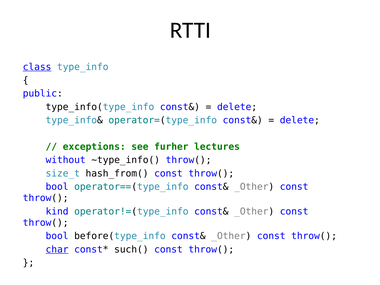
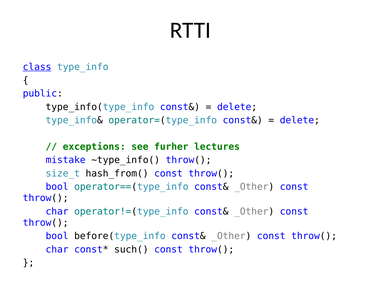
without: without -> mistake (66, 160)
kind: kind -> char (57, 211)
char underline: present -> none (57, 249)
